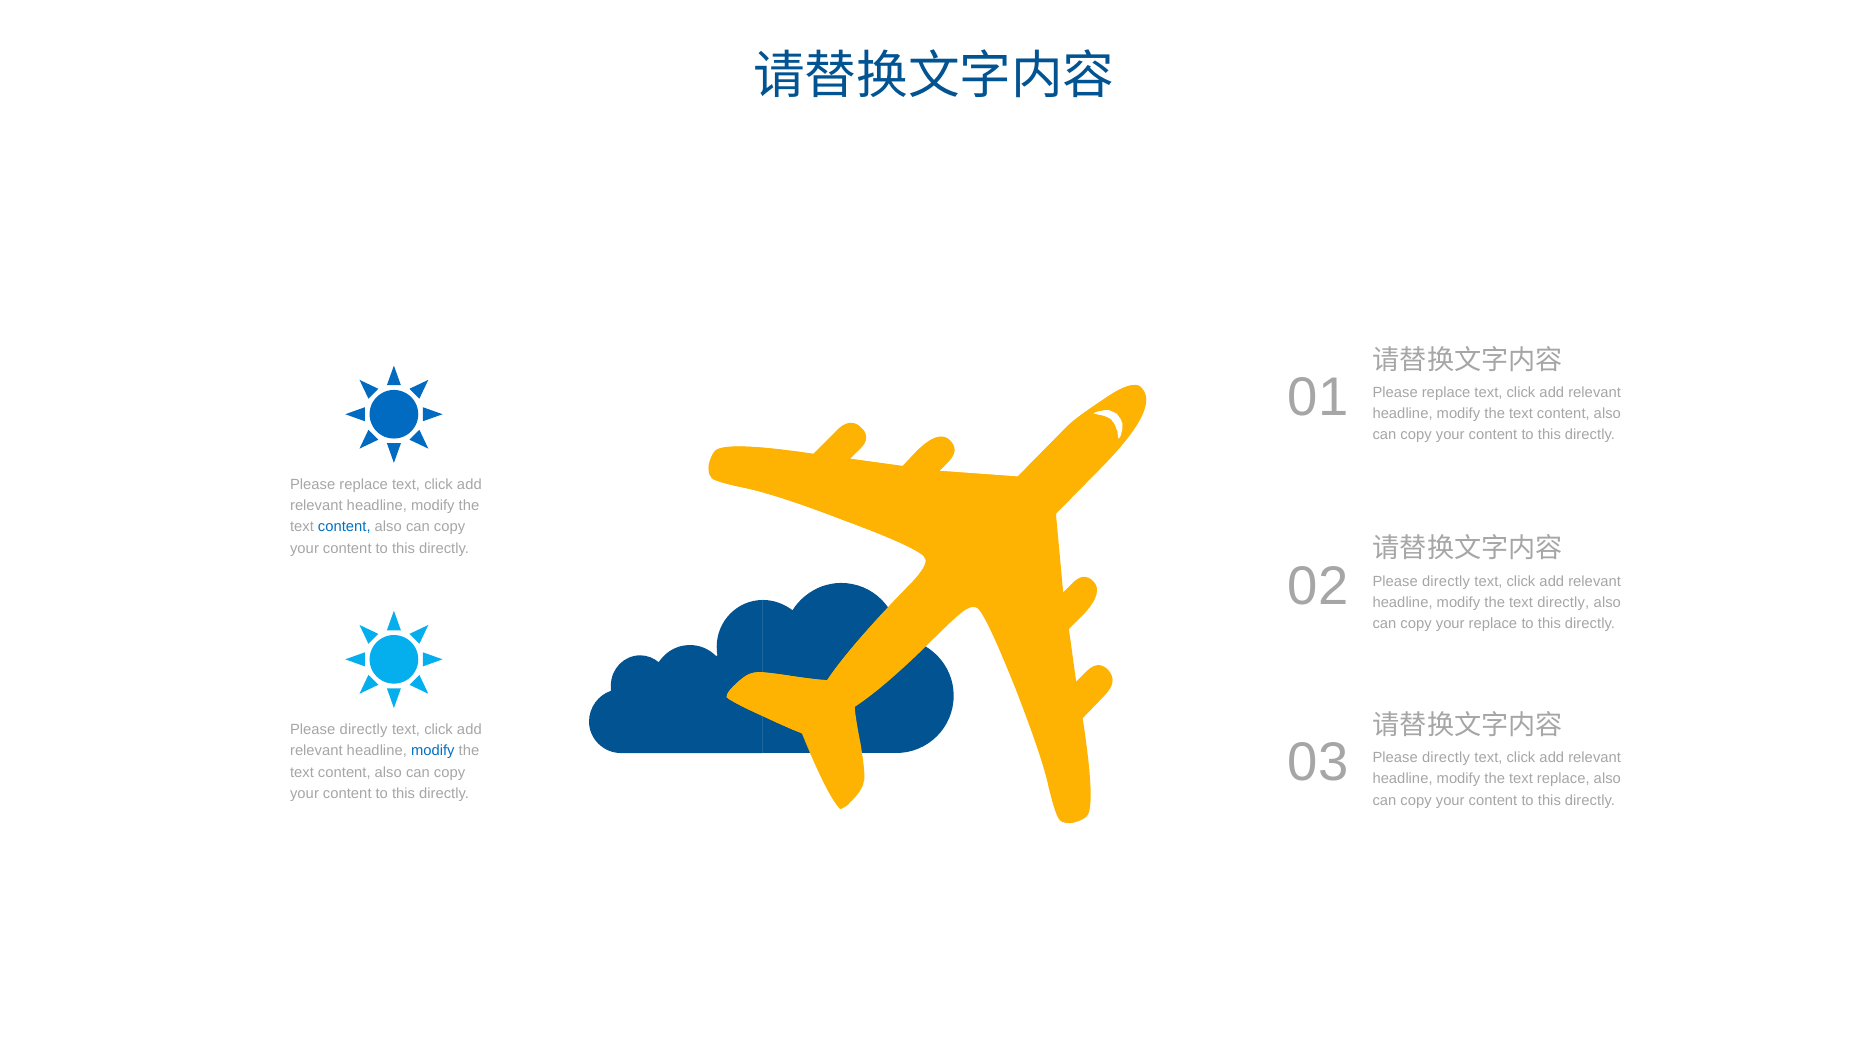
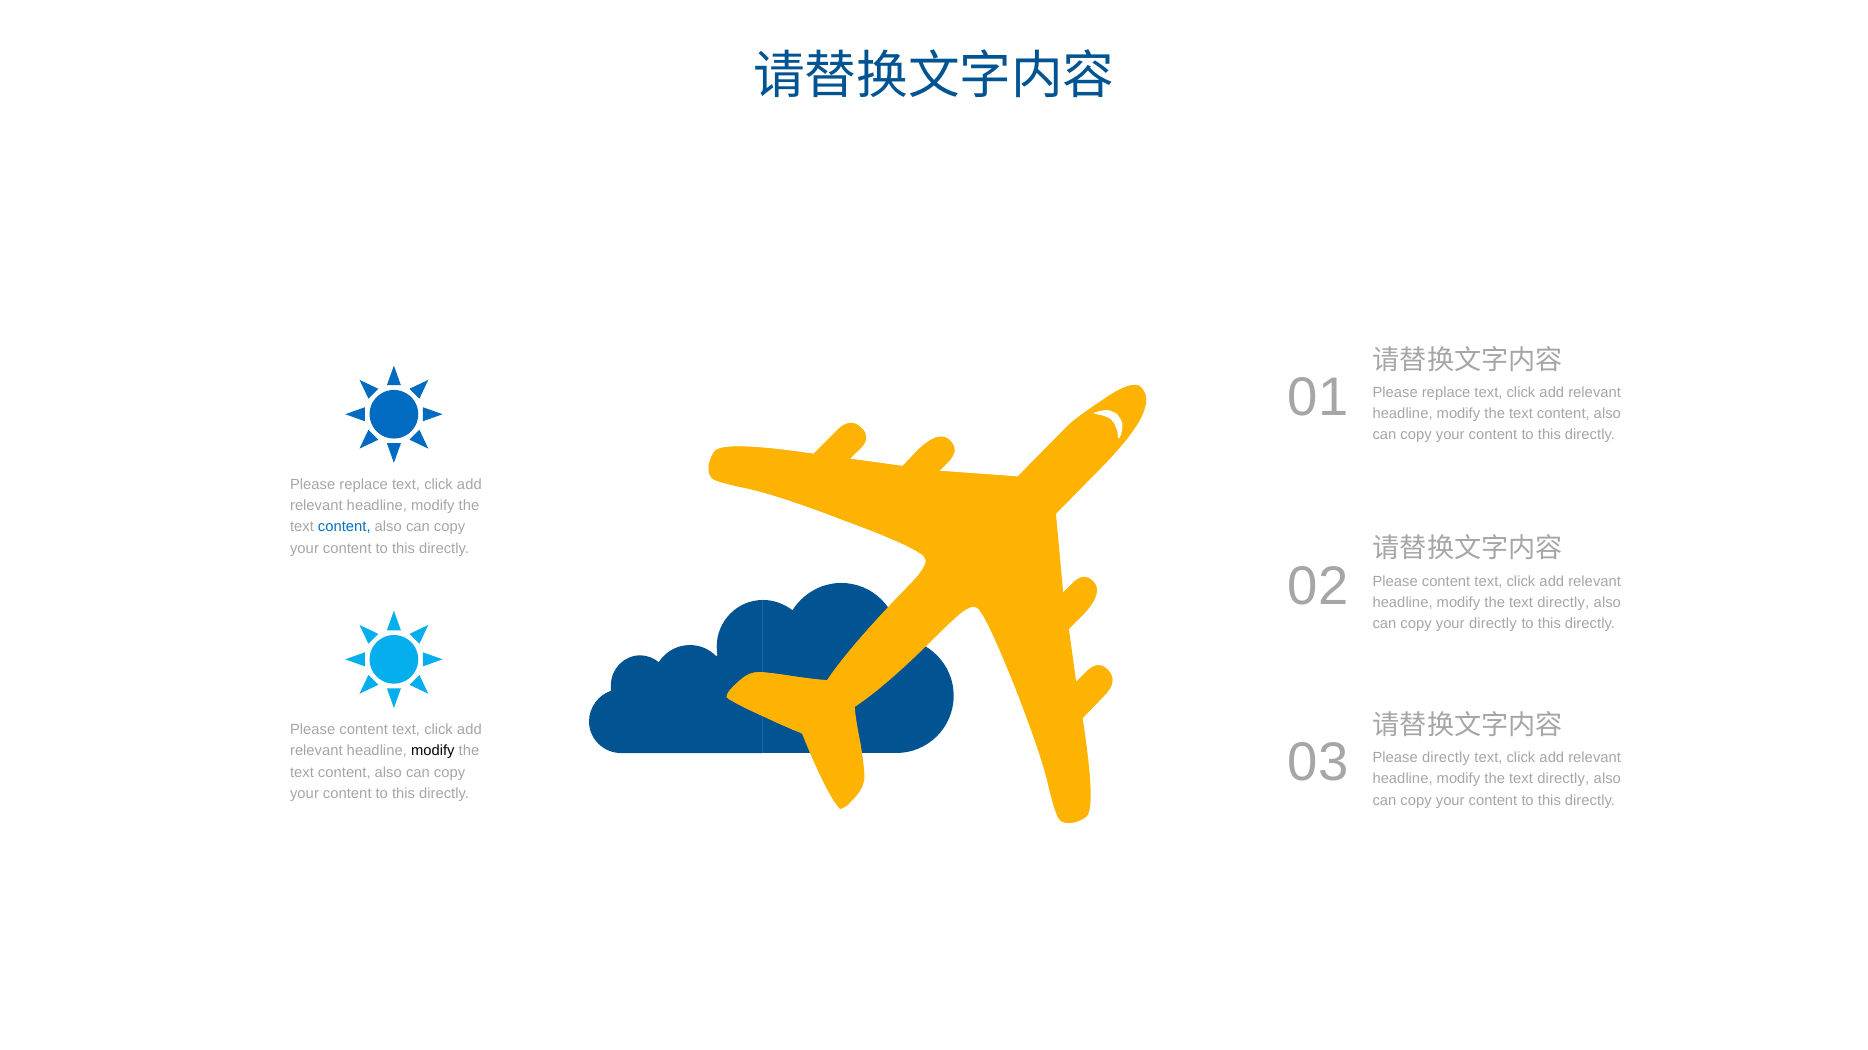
02 Please directly: directly -> content (1446, 582)
your replace: replace -> directly (1493, 624)
directly: directly -> content (364, 730)
modify colour: blue -> black (433, 752)
replace: replace -> directly (1563, 780)
